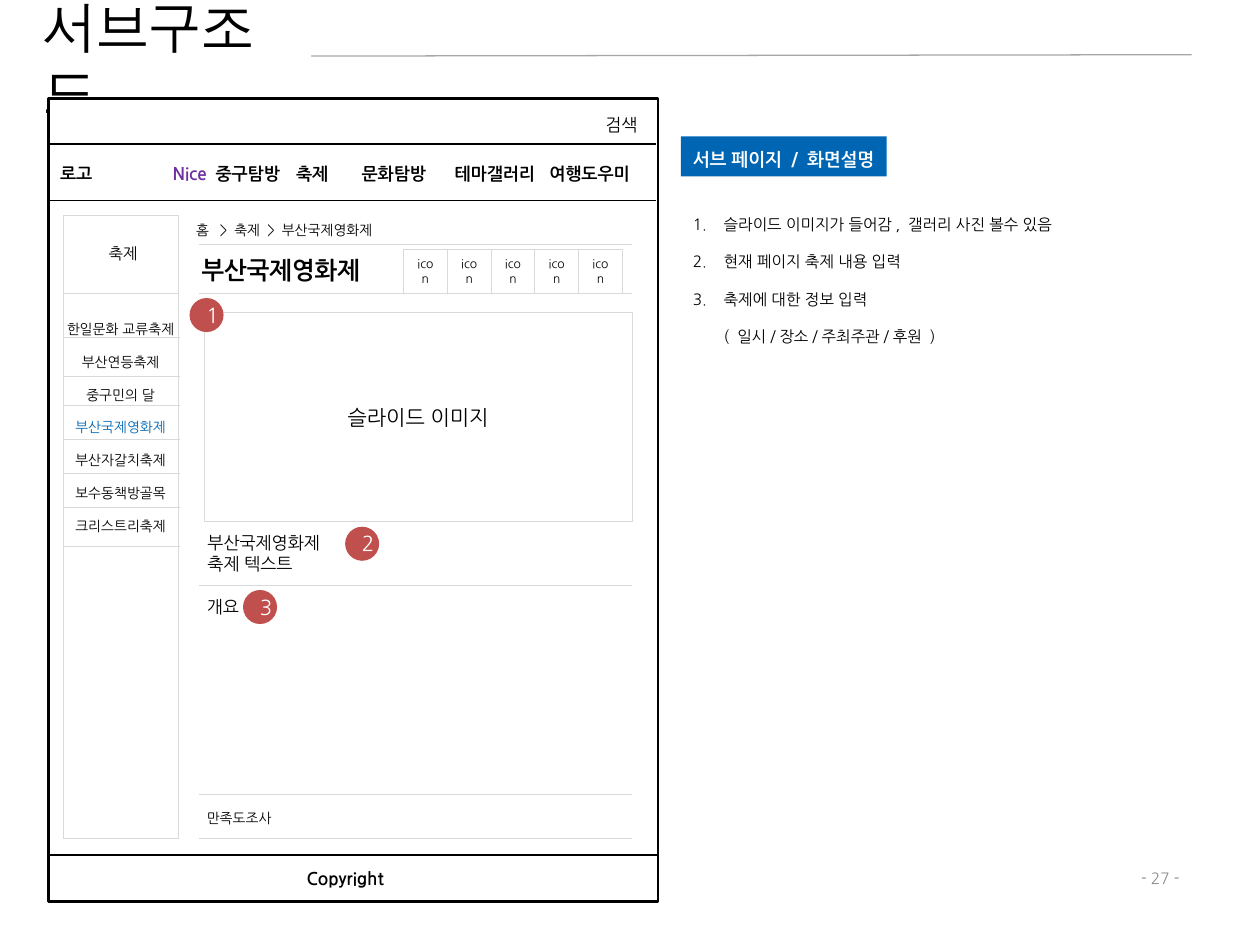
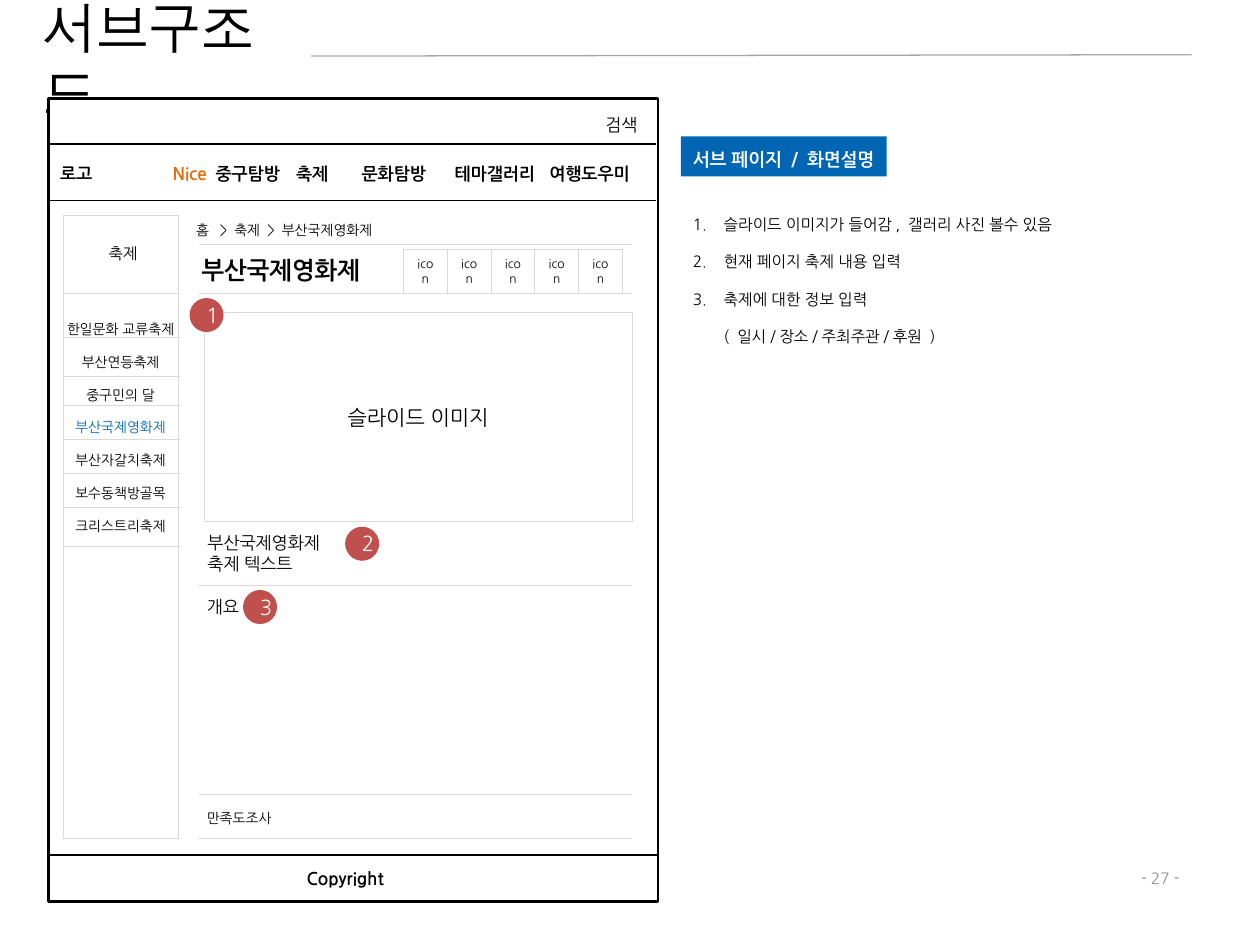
Nice colour: purple -> orange (190, 174)
